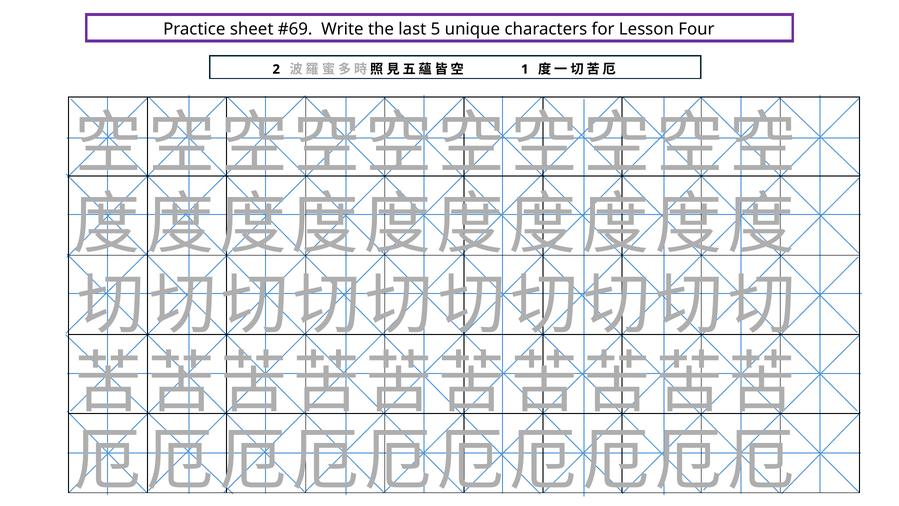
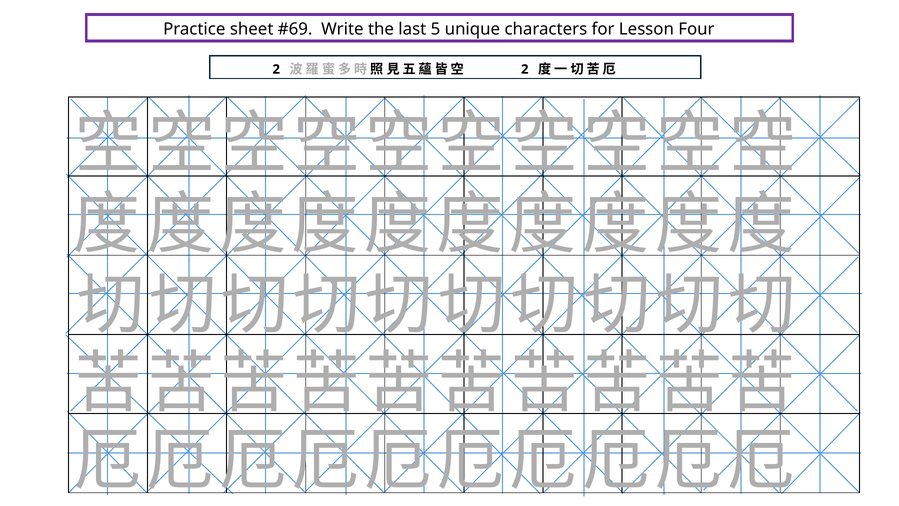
1: 1 -> 2 (525, 69)
